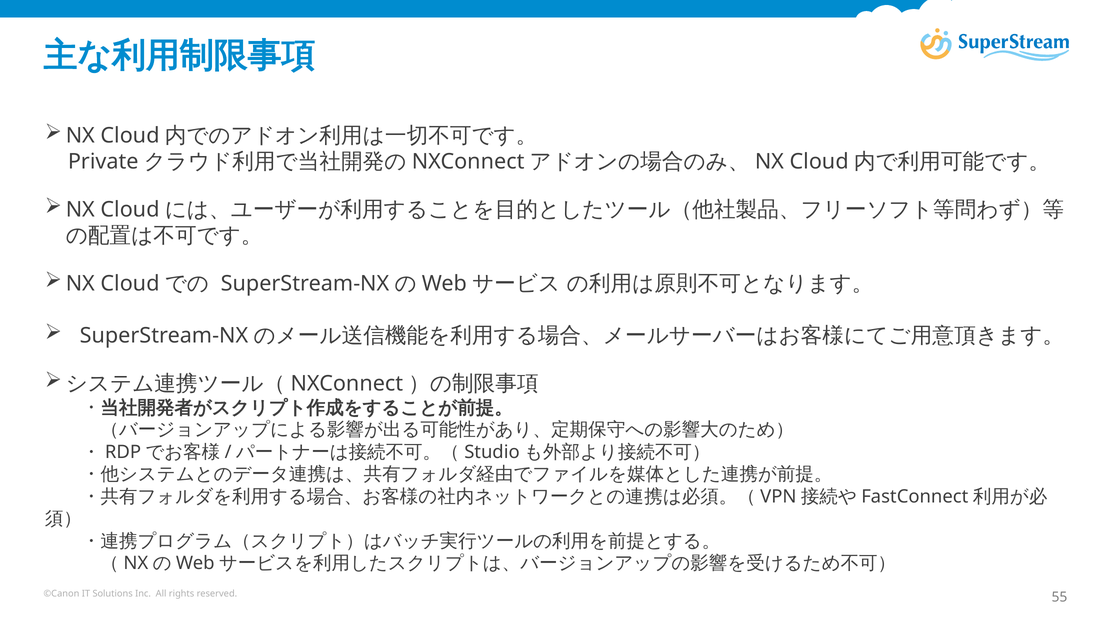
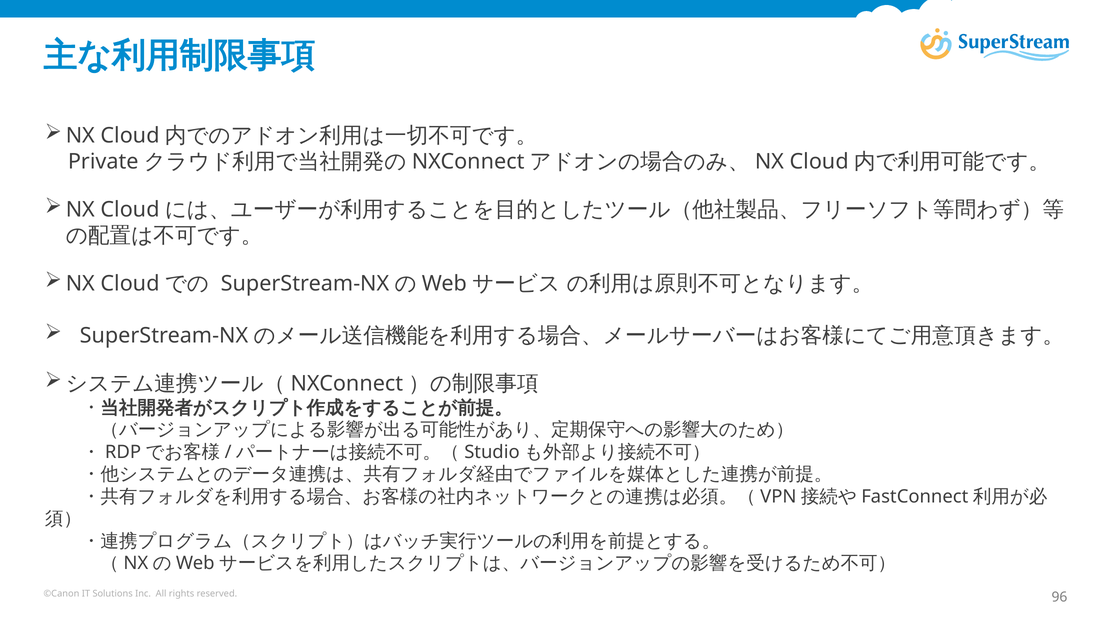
55: 55 -> 96 (1059, 597)
